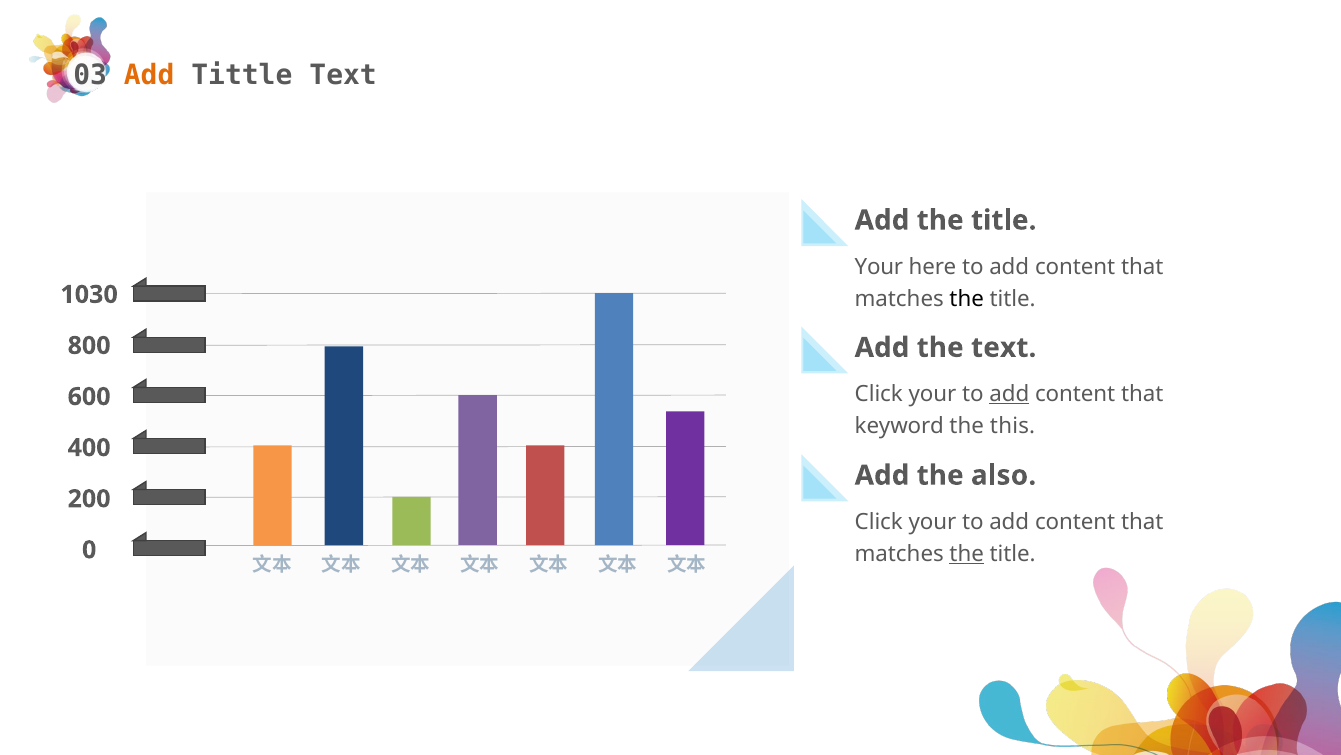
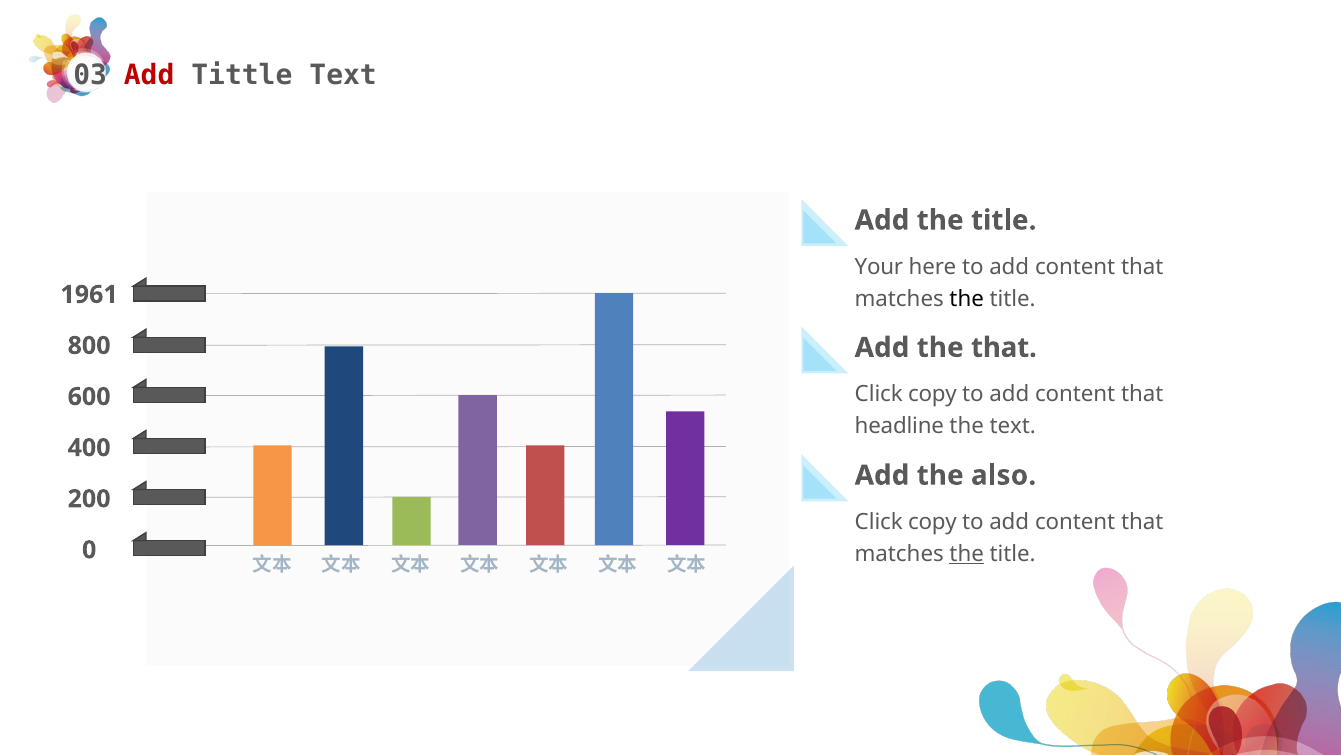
Add colour: orange -> red (149, 75)
1030: 1030 -> 1961 (89, 294)
the text: text -> that (1004, 347)
your: your -> copy (933, 394)
add underline: present -> none (1009, 394)
keyword: keyword -> headline (899, 426)
the this: this -> text (1013, 426)
your: your -> copy (933, 521)
